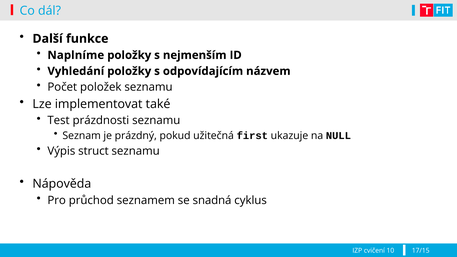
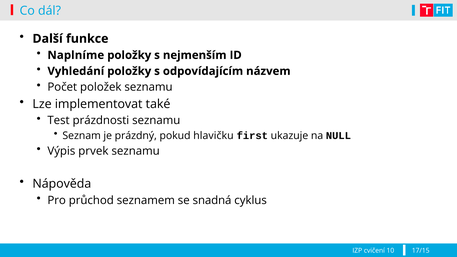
užitečná: užitečná -> hlavičku (213, 136)
struct: struct -> prvek (93, 151)
